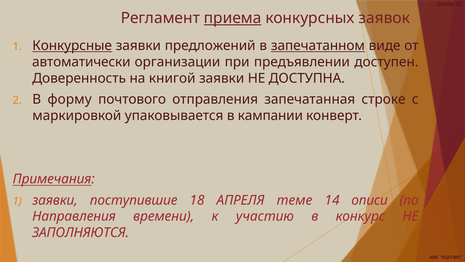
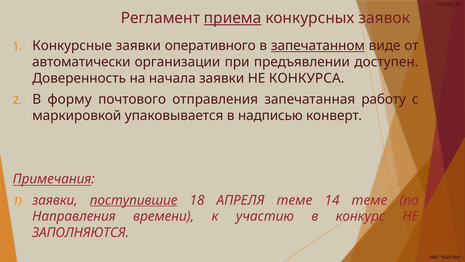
Конкурсные underline: present -> none (72, 46)
предложений: предложений -> оперативного (210, 46)
книгой: книгой -> начала (172, 78)
ДОСТУПНА: ДОСТУПНА -> КОНКУРСА (307, 78)
строке: строке -> работу (384, 99)
кампании: кампании -> надписью (270, 115)
поступившие underline: none -> present (134, 200)
14 описи: описи -> теме (369, 200)
